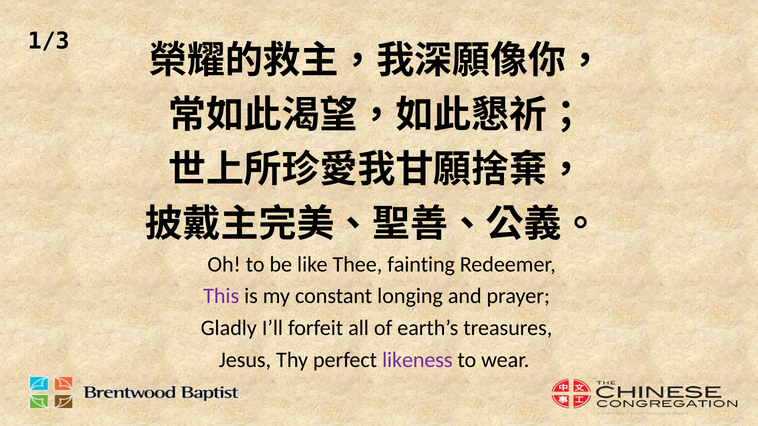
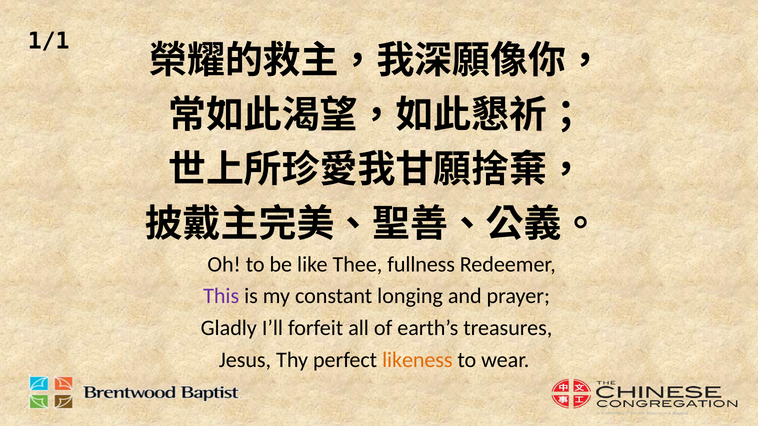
1/3: 1/3 -> 1/1 (49, 41)
fainting: fainting -> fullness (421, 265)
likeness colour: purple -> orange (417, 360)
